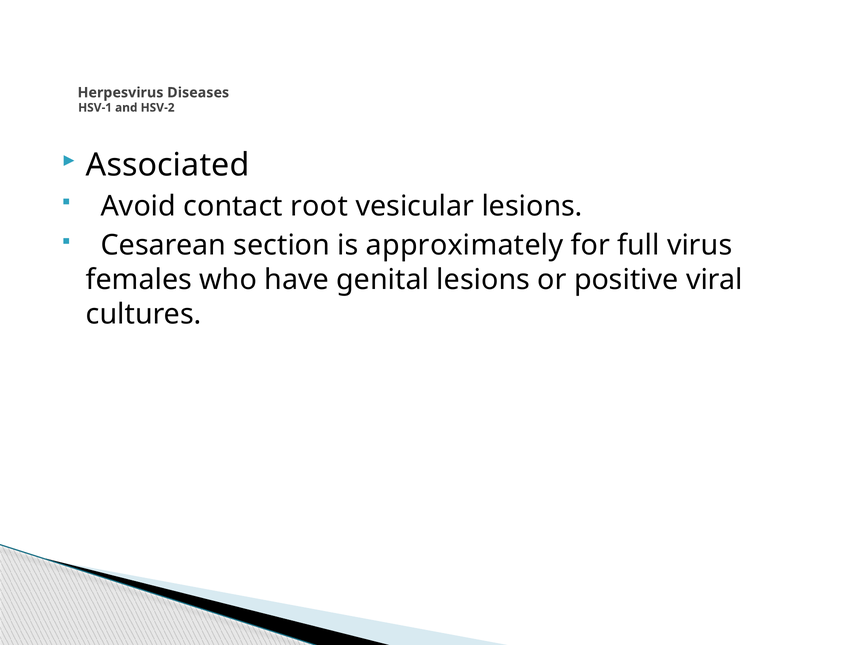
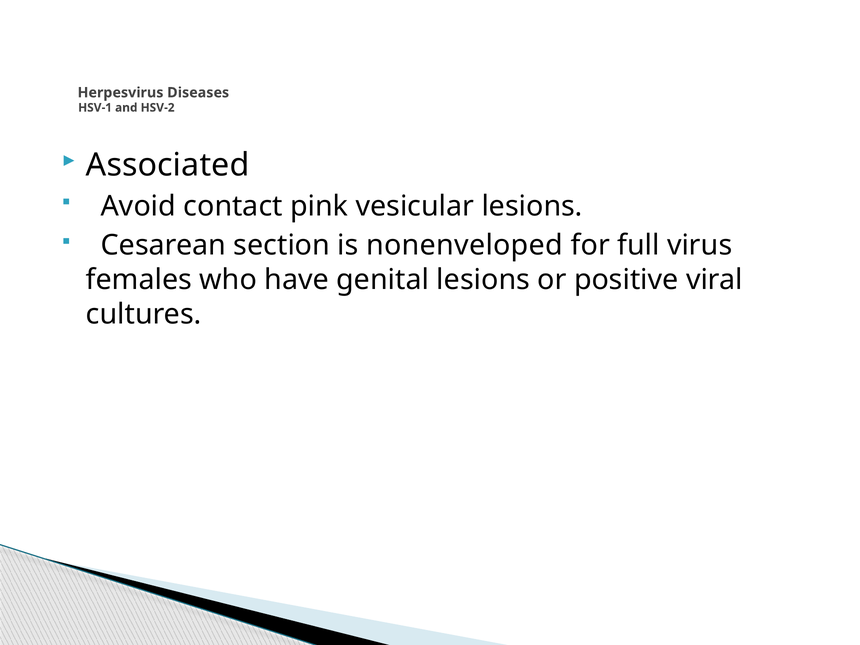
root: root -> pink (319, 206)
approximately: approximately -> nonenveloped (465, 245)
